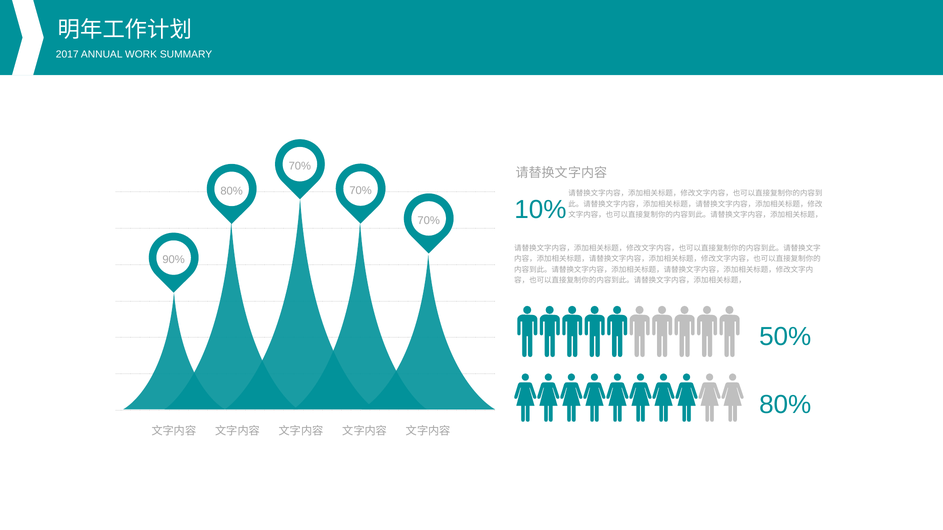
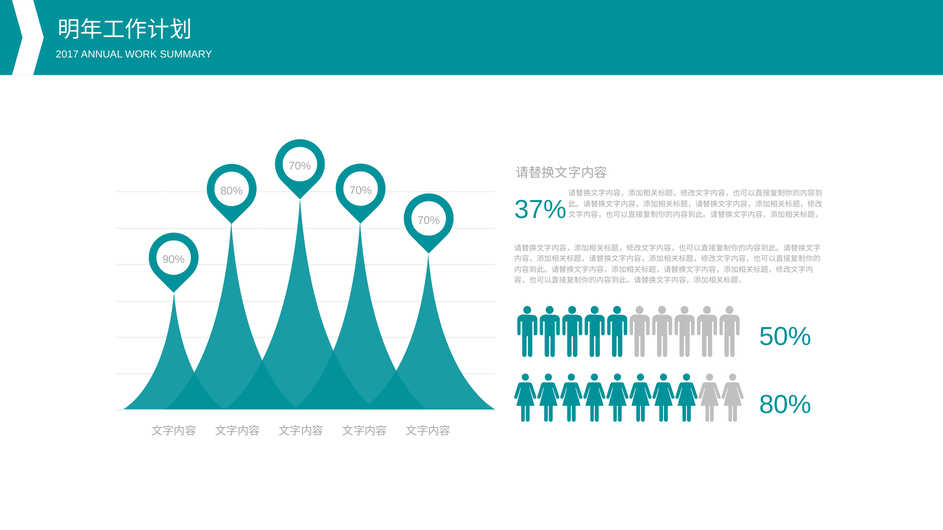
10%: 10% -> 37% (540, 210)
